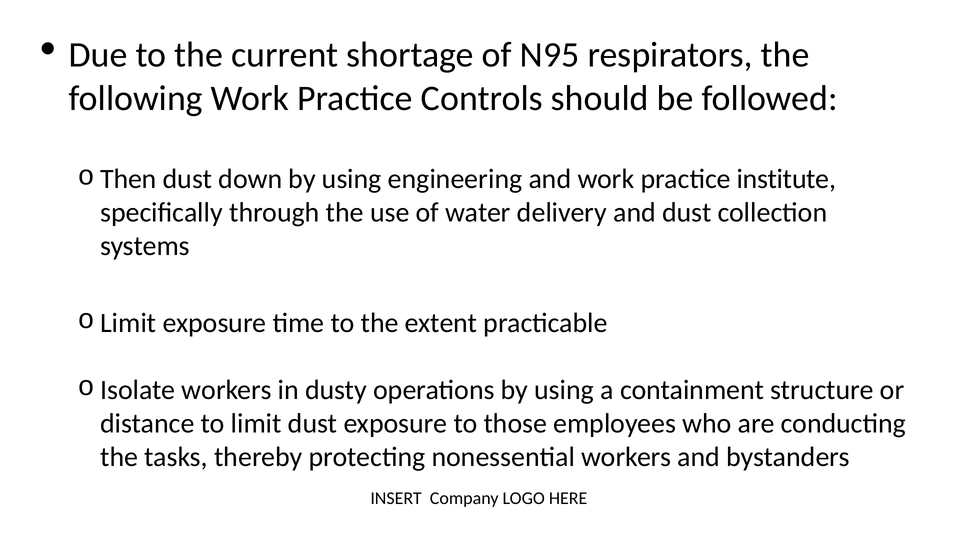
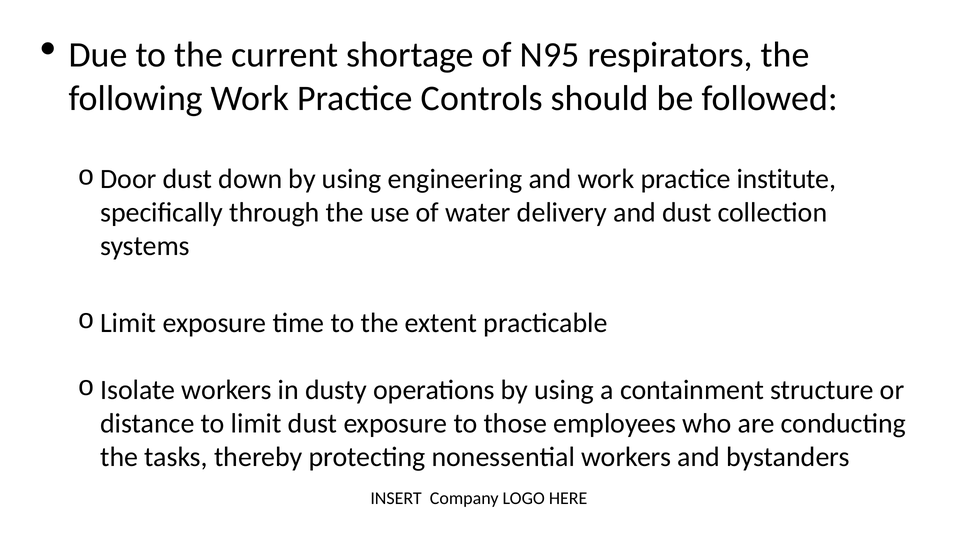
Then: Then -> Door (128, 179)
